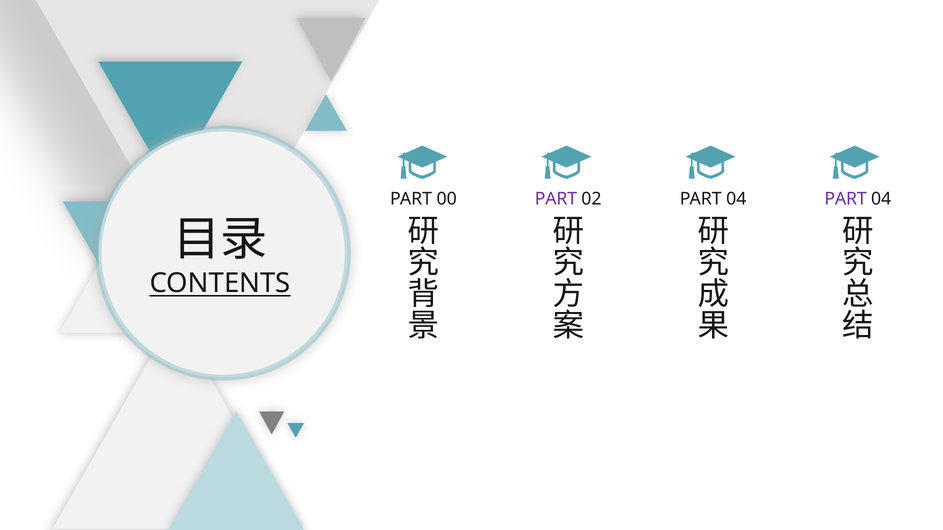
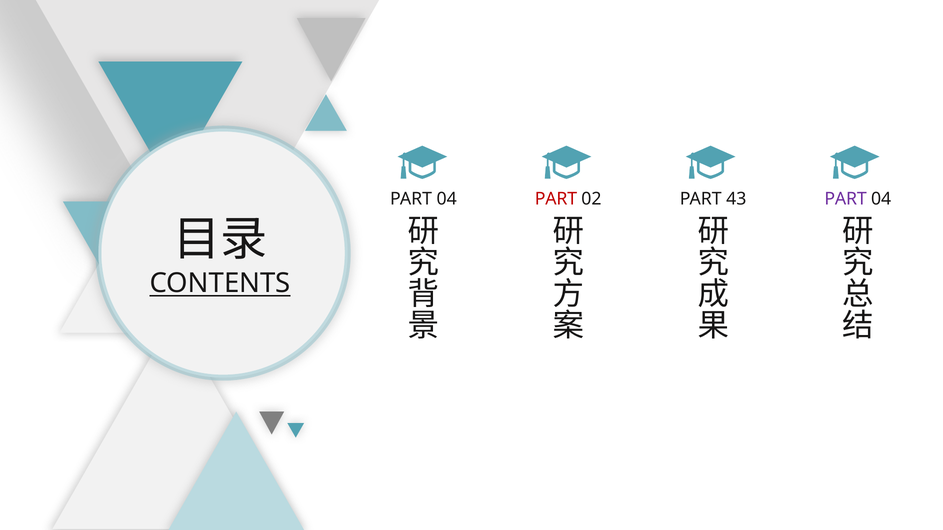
00: 00 -> 04 (447, 199)
PART colour: purple -> red (556, 199)
04: 04 -> 43 (736, 199)
